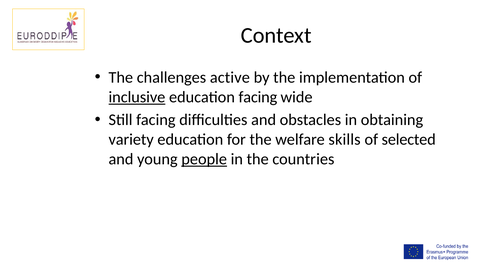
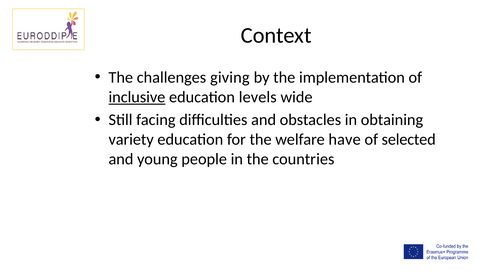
active: active -> giving (230, 77)
education facing: facing -> levels (258, 97)
skills: skills -> have (345, 139)
people underline: present -> none (204, 159)
